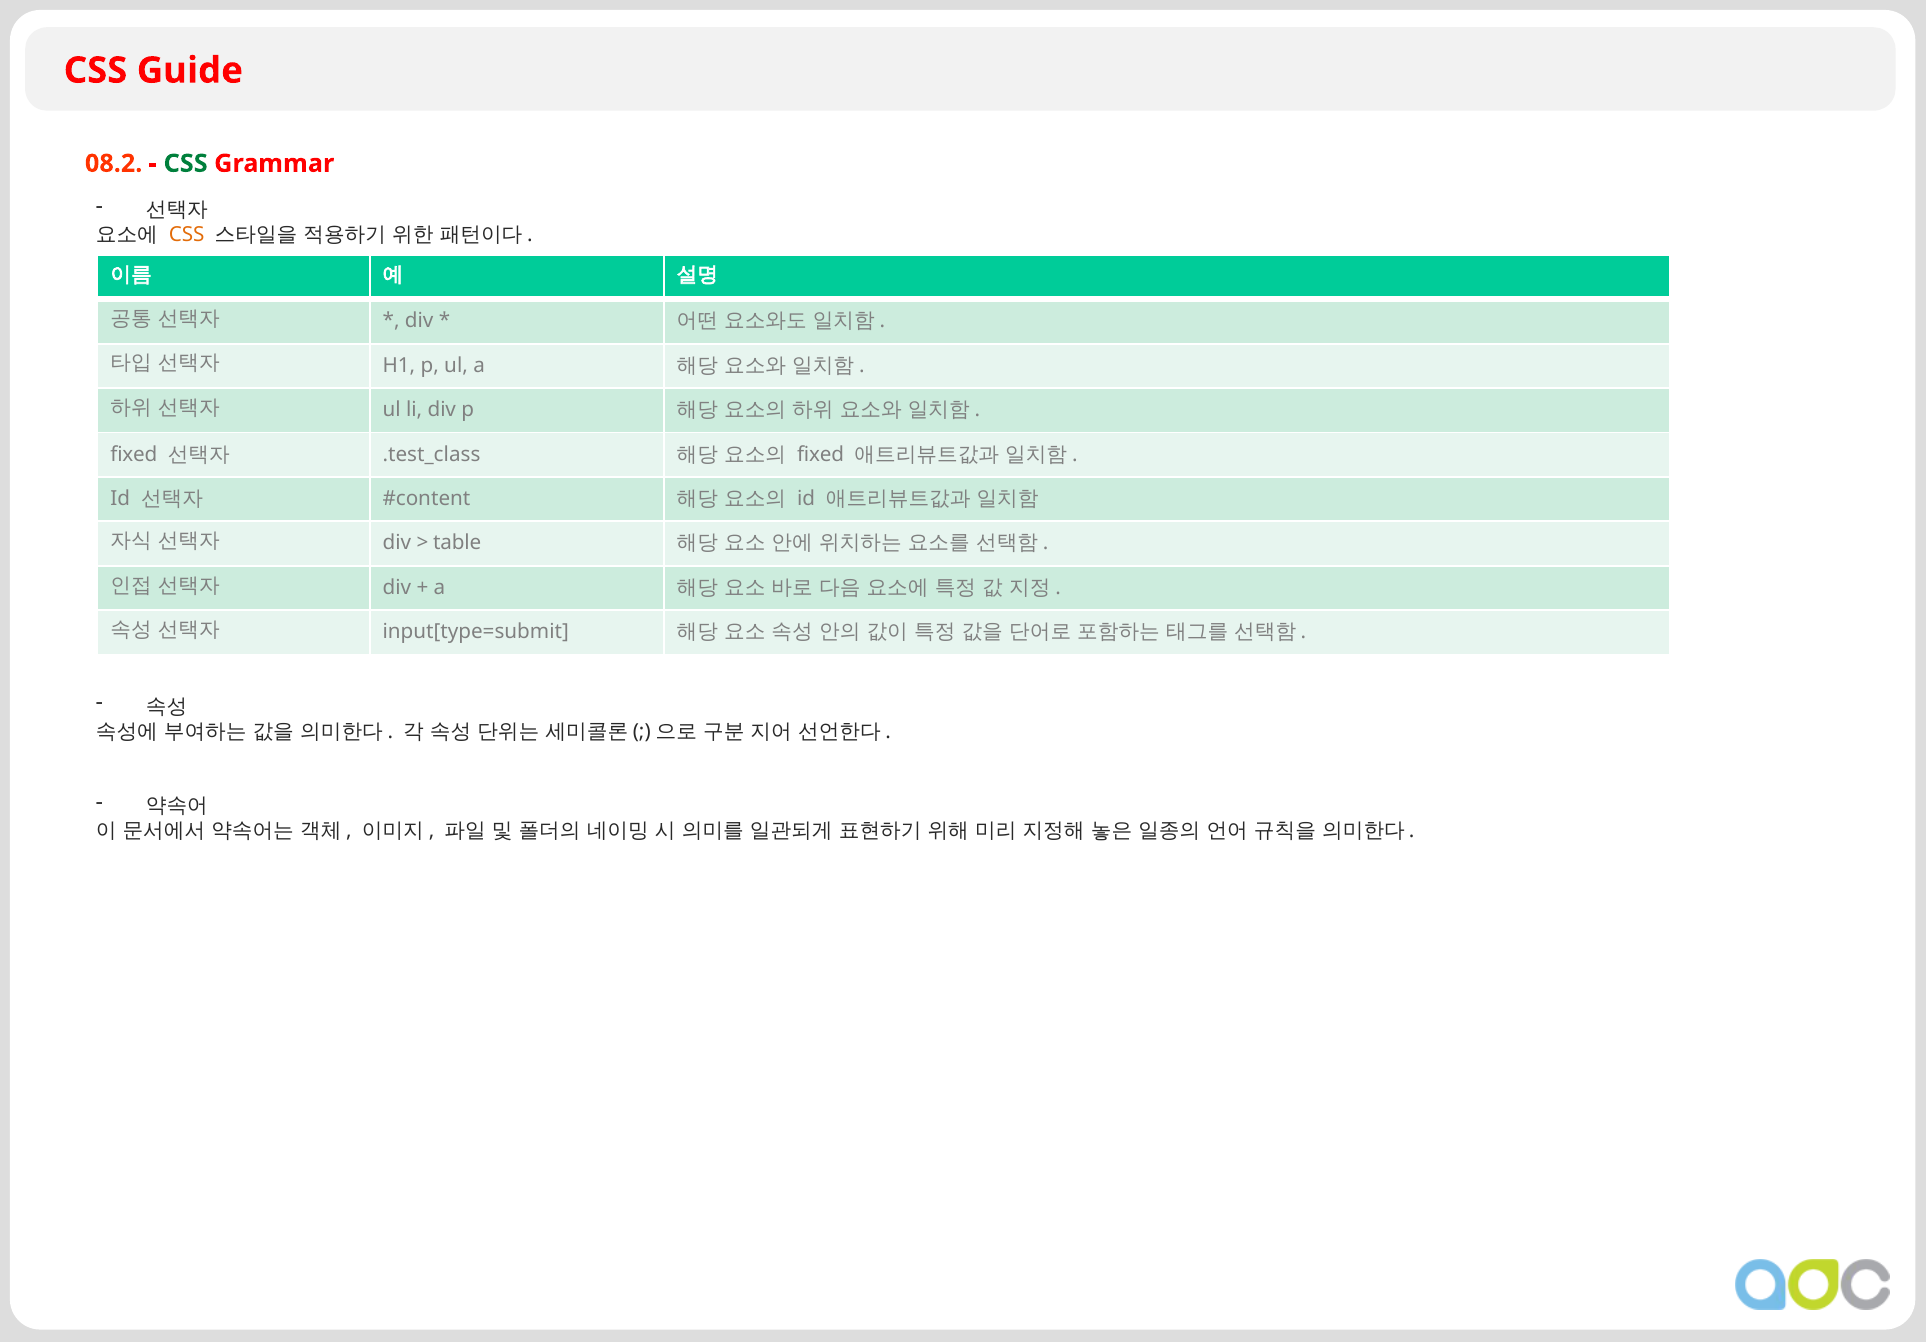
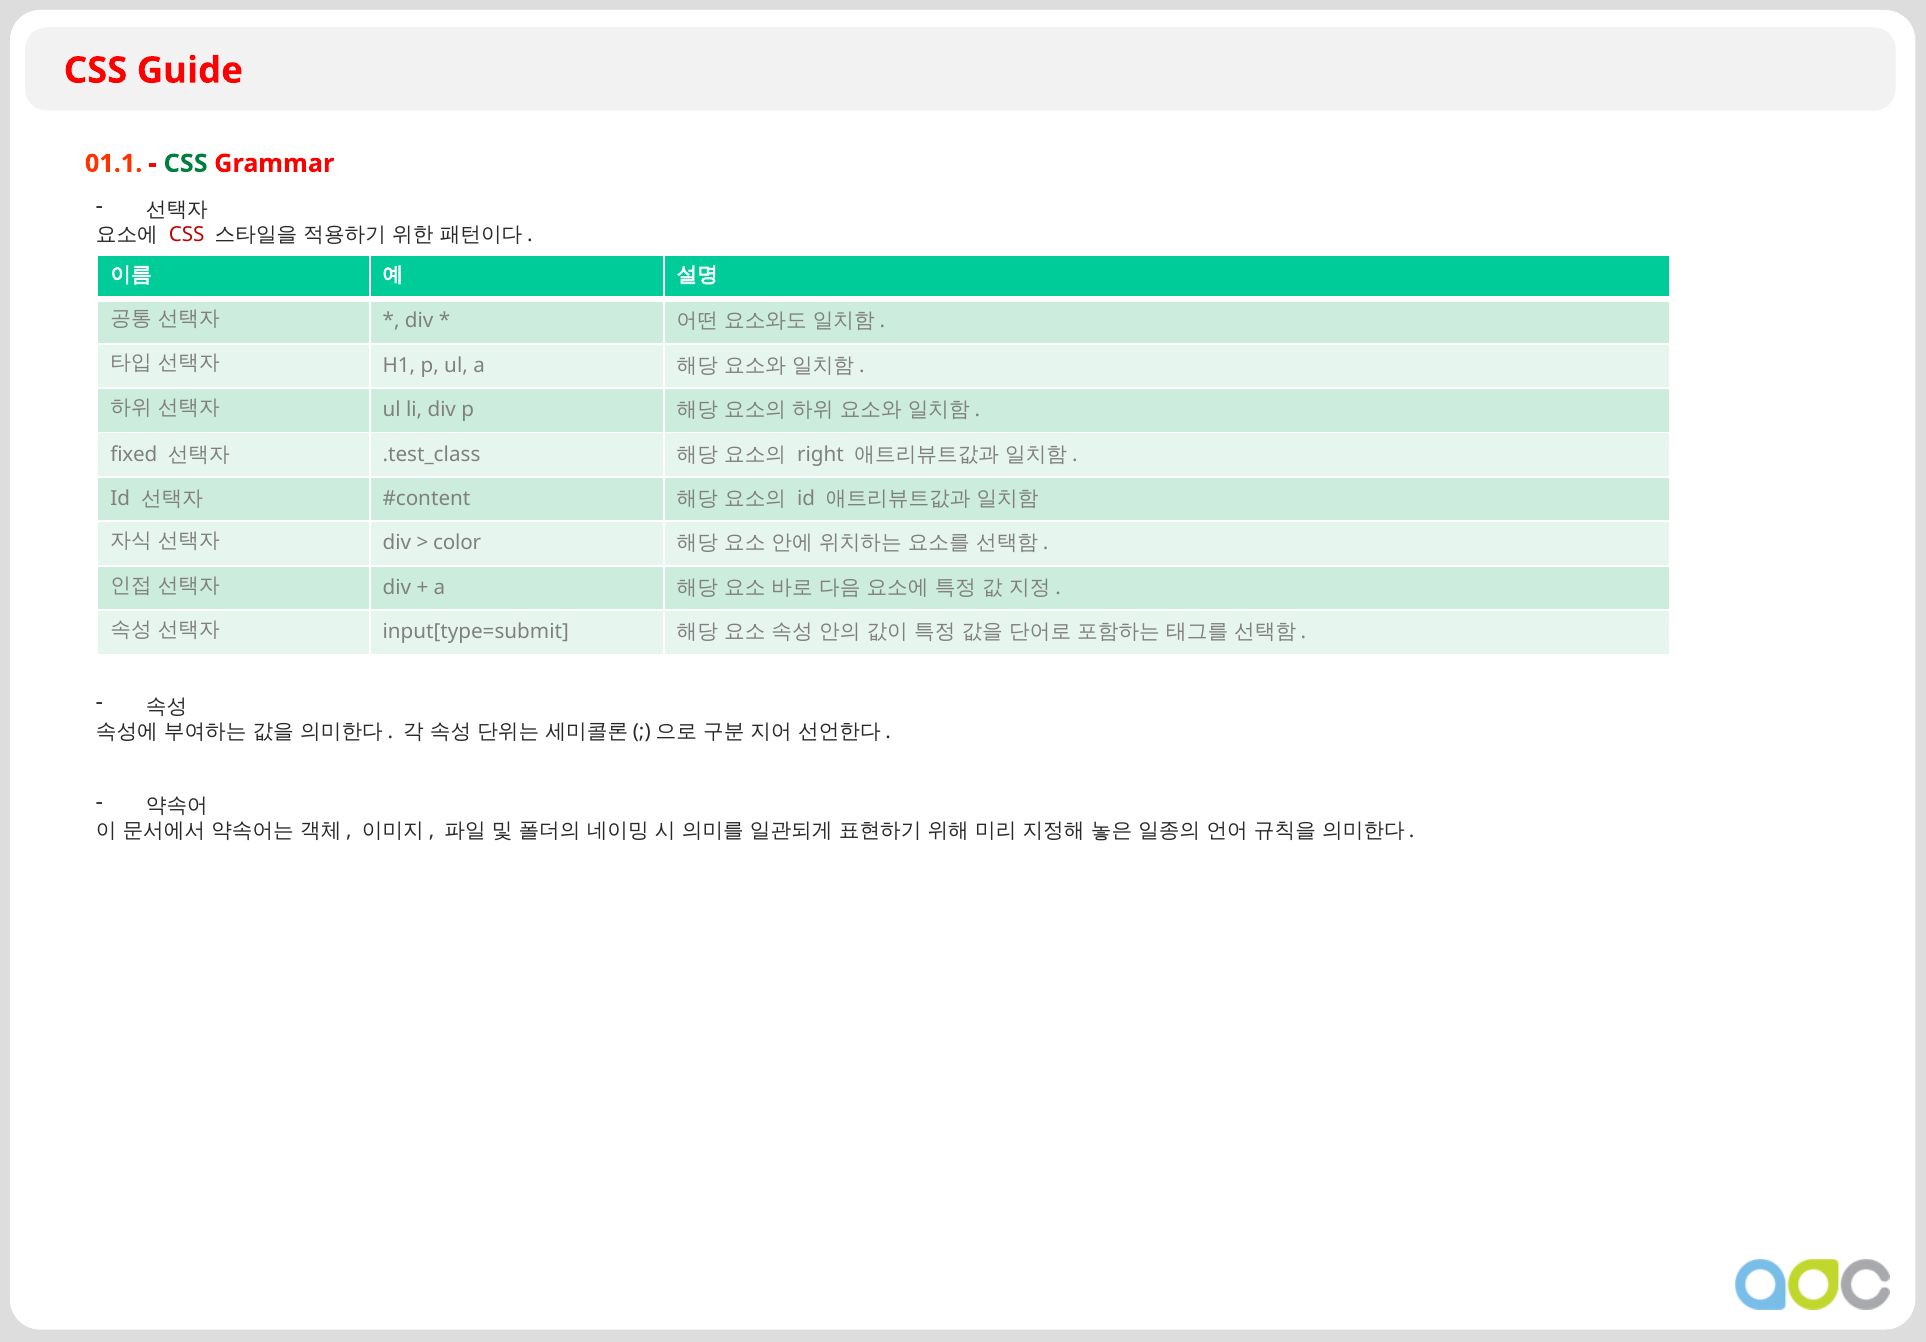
08.2: 08.2 -> 01.1 (114, 163)
CSS colour: orange -> red (187, 234)
fixed: fixed -> right (820, 454)
table: table -> color (457, 543)
